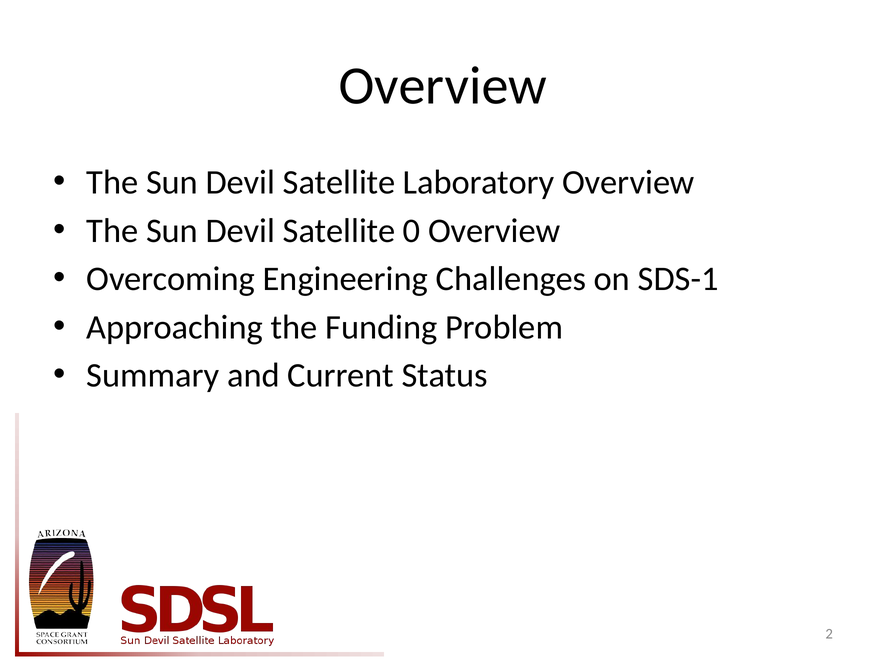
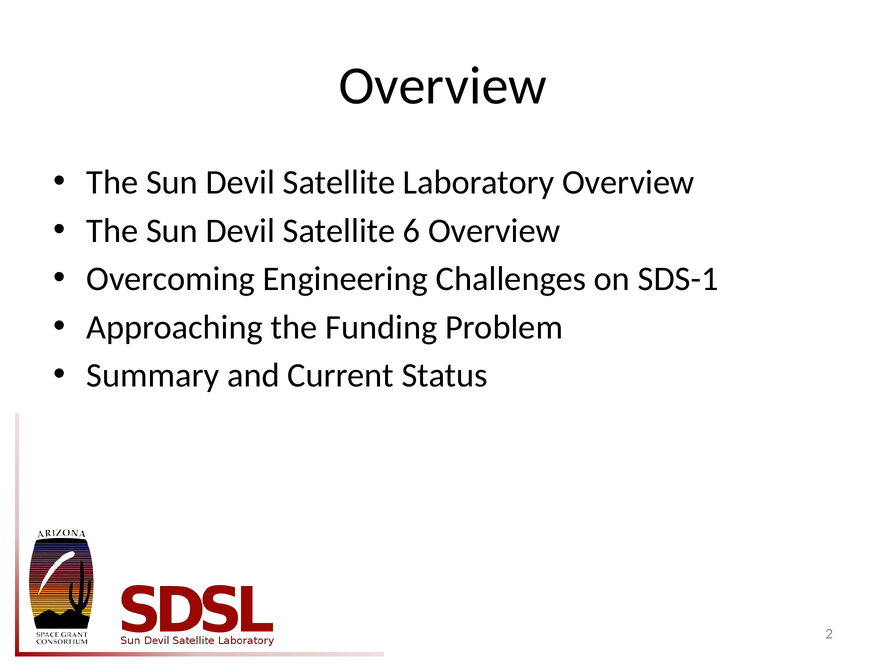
0: 0 -> 6 (412, 231)
